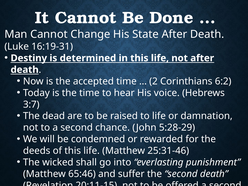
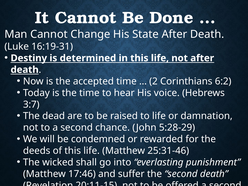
65:46: 65:46 -> 17:46 (82, 174)
